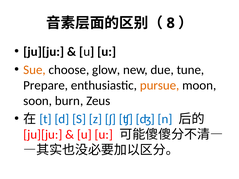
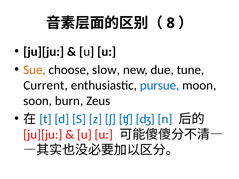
glow: glow -> slow (106, 70)
Prepare: Prepare -> Current (46, 85)
pursue colour: orange -> blue (160, 85)
